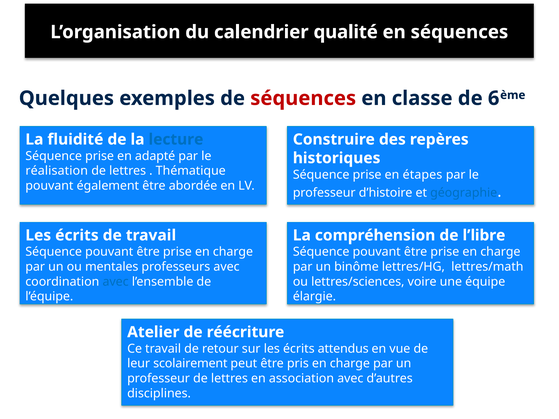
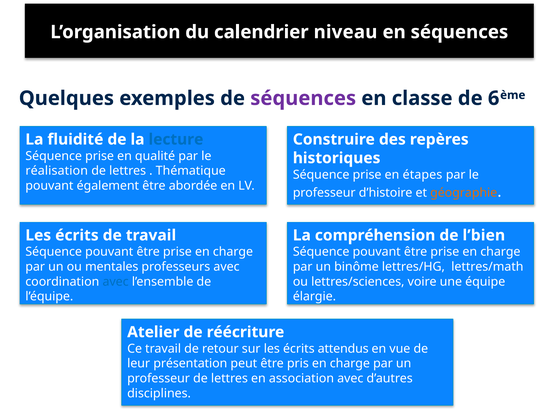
qualité: qualité -> niveau (345, 32)
séquences colour: red -> purple (303, 98)
adapté: adapté -> qualité (155, 156)
géographie colour: blue -> orange (464, 193)
l’libre: l’libre -> l’bien (484, 235)
scolairement: scolairement -> présentation (190, 364)
